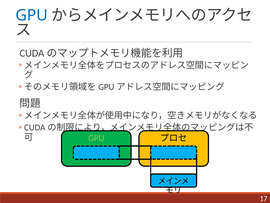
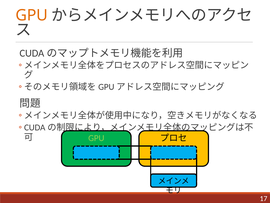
GPU colour: blue -> orange (32, 15)
